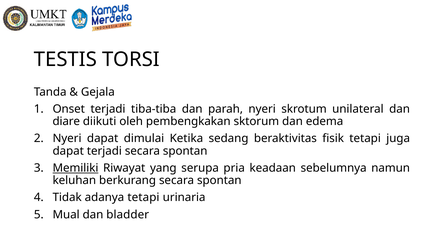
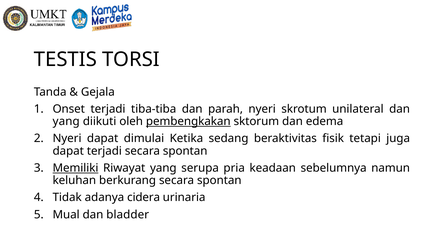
diare: diare -> yang (66, 122)
pembengkakan underline: none -> present (188, 122)
adanya tetapi: tetapi -> cidera (144, 198)
